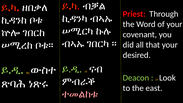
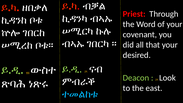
ተመልከቱ colour: pink -> light blue (80, 94)
